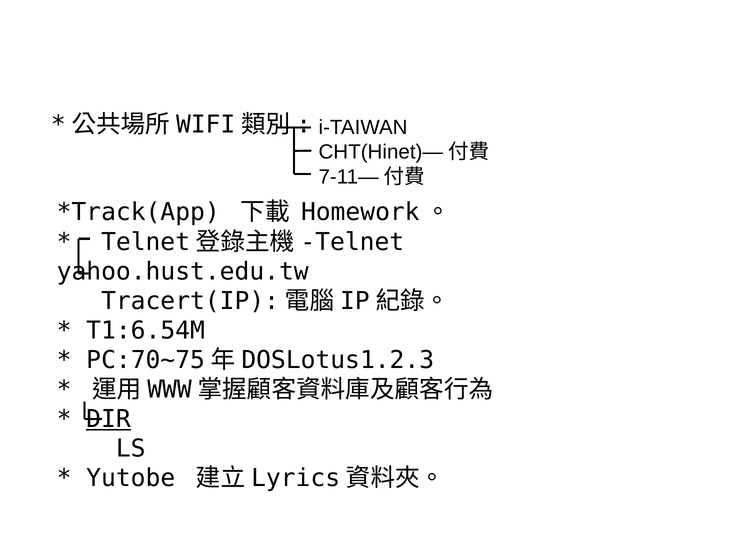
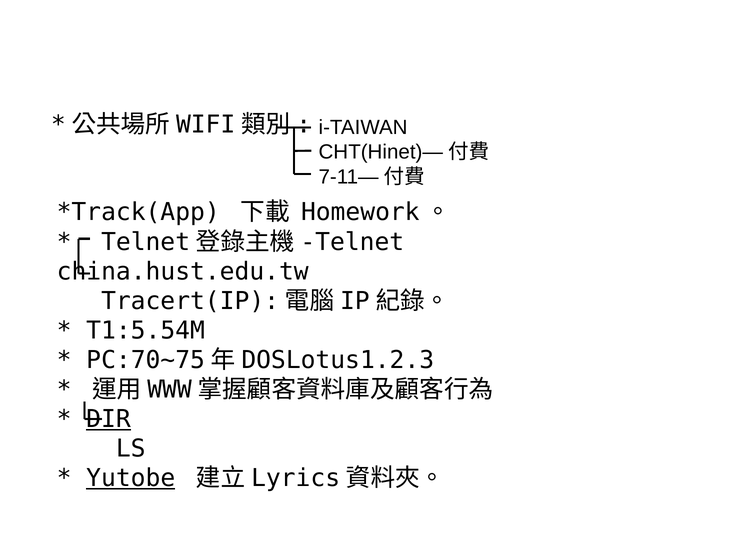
yahoo.hust.edu.tw: yahoo.hust.edu.tw -> china.hust.edu.tw (183, 272)
T1:6.54M: T1:6.54M -> T1:5.54M (146, 331)
Yutobe underline: none -> present (131, 478)
